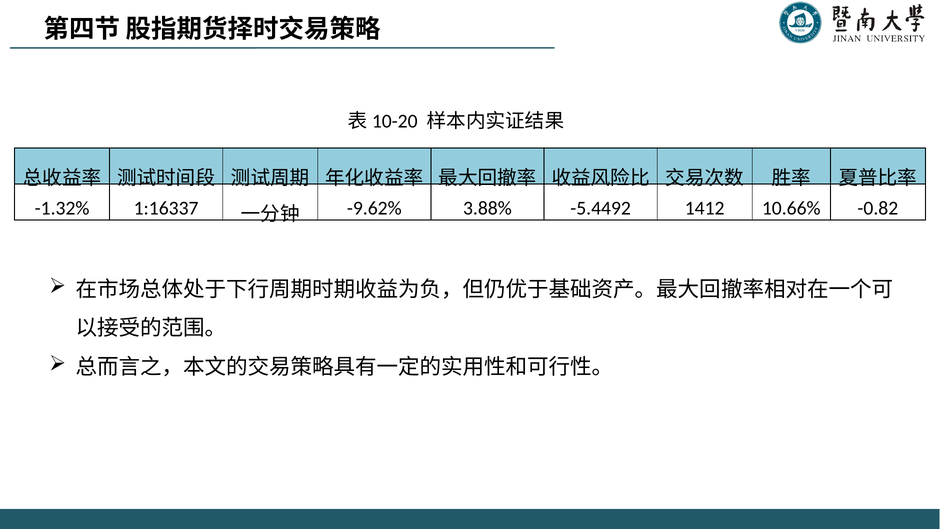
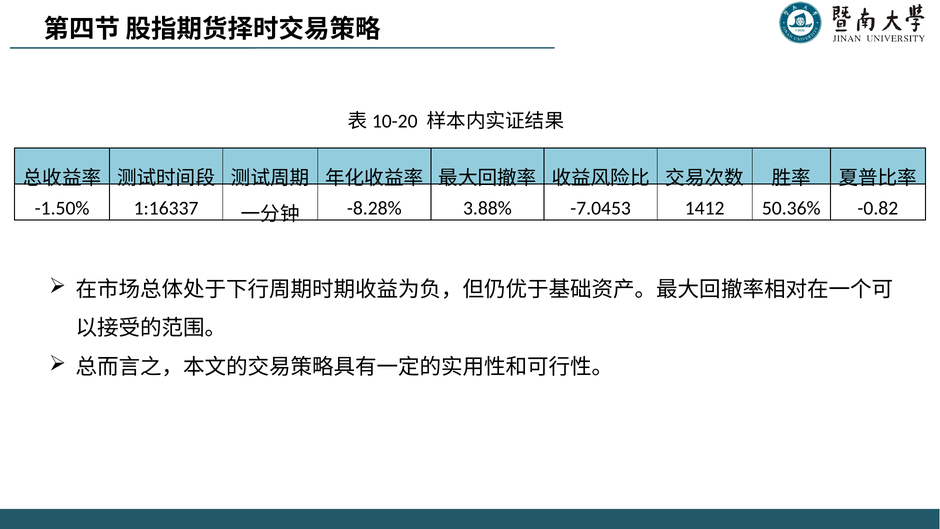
-1.32%: -1.32% -> -1.50% (62, 208)
-9.62%: -9.62% -> -8.28% (374, 208)
-5.4492: -5.4492 -> -7.0453 (601, 208)
10.66%: 10.66% -> 50.36% (791, 208)
